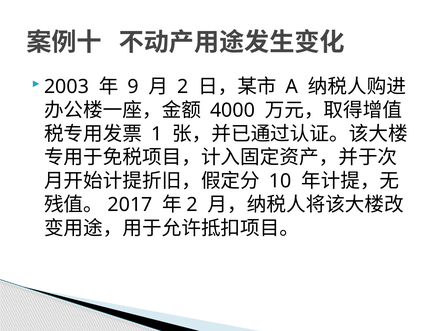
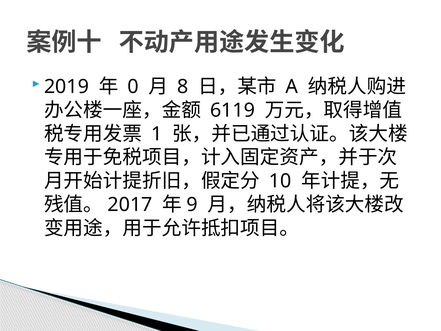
2003: 2003 -> 2019 (66, 87)
9: 9 -> 0 (133, 87)
2: 2 -> 8 (183, 87)
4000: 4000 -> 6119 (232, 110)
2: 2 -> 9 (192, 204)
